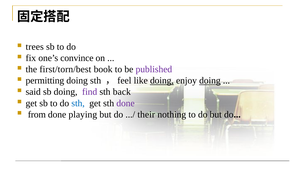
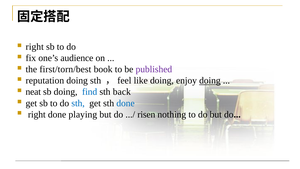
trees: trees -> right (35, 47)
convince: convince -> audience (77, 58)
permitting: permitting -> reputation (45, 81)
doing underline: present -> none (162, 81)
said: said -> neat (33, 92)
find colour: purple -> blue (90, 92)
done colour: purple -> blue (126, 103)
from: from -> right (37, 114)
their: their -> risen (146, 114)
